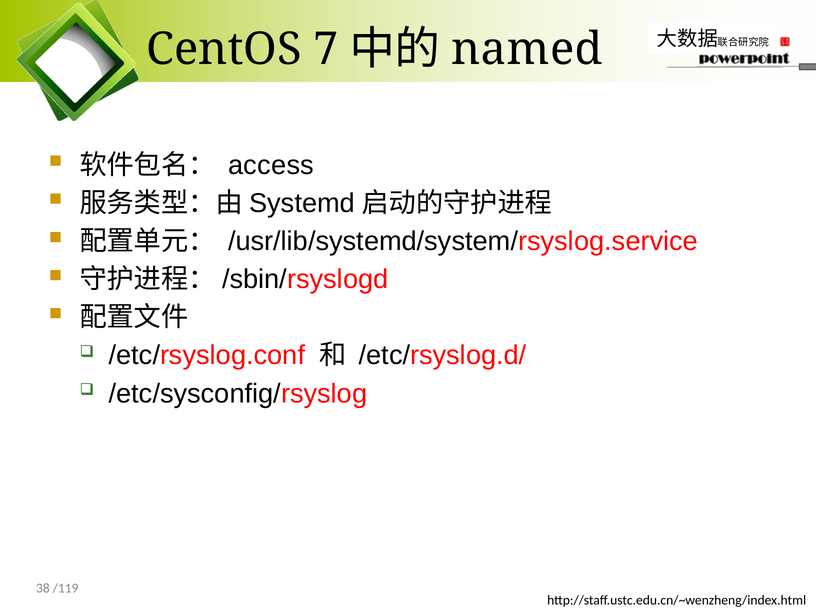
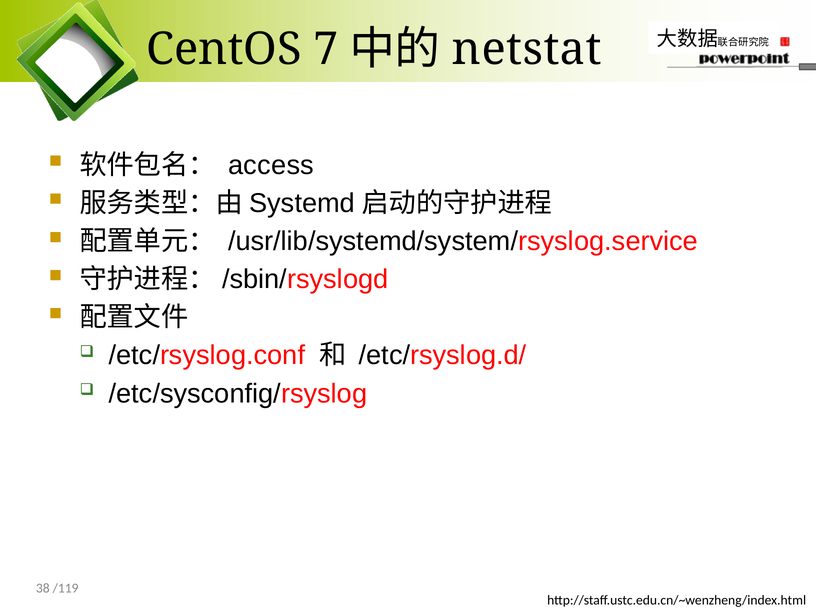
named: named -> netstat (527, 49)
